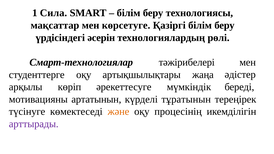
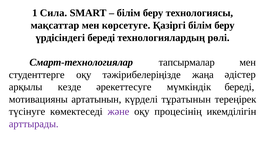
үрдісіндегі әсерін: әсерін -> береді (101, 38)
тәжірибелері: тәжірибелері -> тапсырмалар (187, 62)
артықшылықтары: артықшылықтары -> тәжірибелеріңізде (142, 75)
көріп: көріп -> кезде (69, 87)
және colour: orange -> purple (118, 112)
